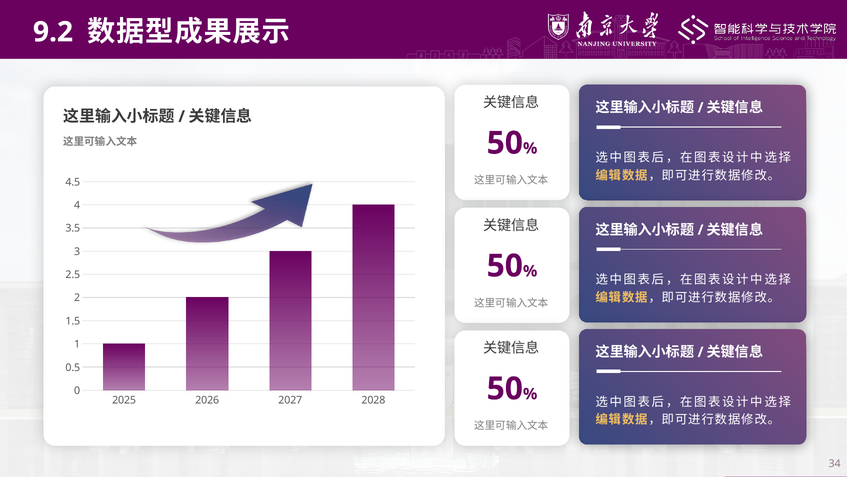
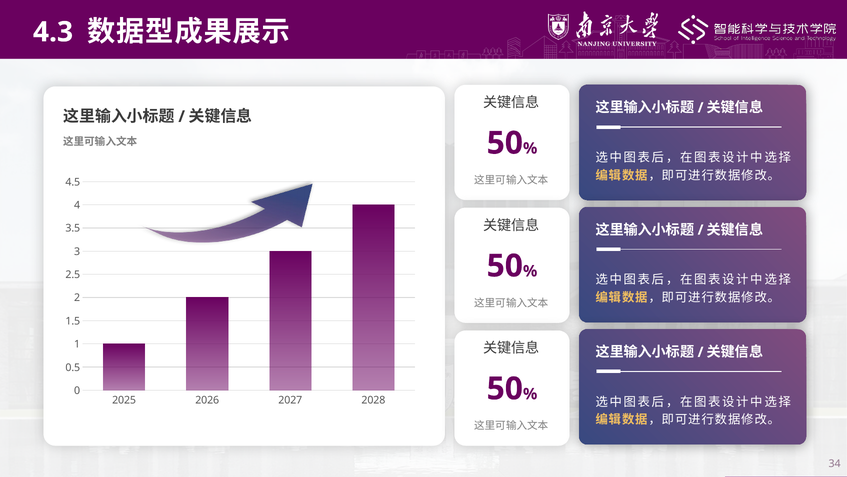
9.2: 9.2 -> 4.3 (53, 32)
